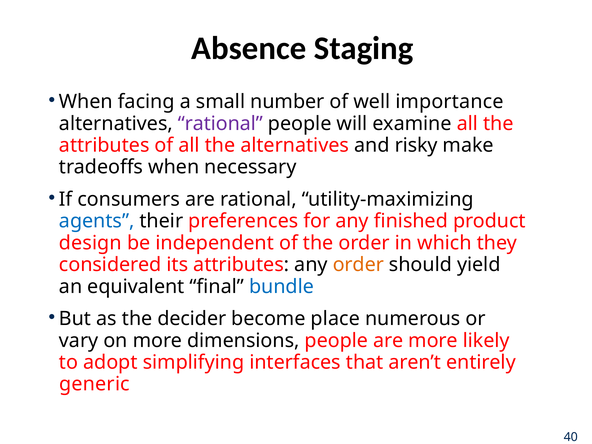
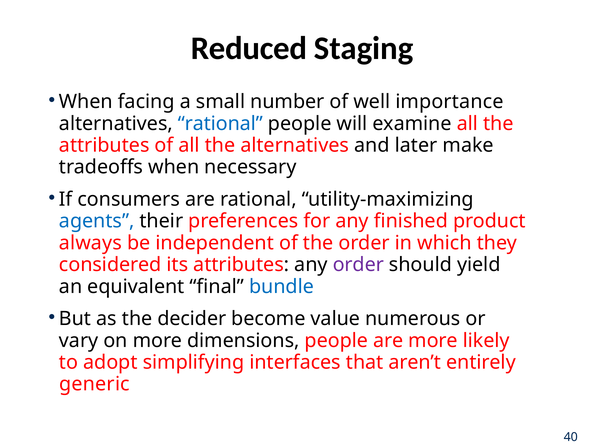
Absence: Absence -> Reduced (249, 48)
rational colour: purple -> blue (220, 124)
risky: risky -> later (416, 145)
design: design -> always (90, 243)
order colour: orange -> purple (358, 265)
place: place -> value (335, 319)
